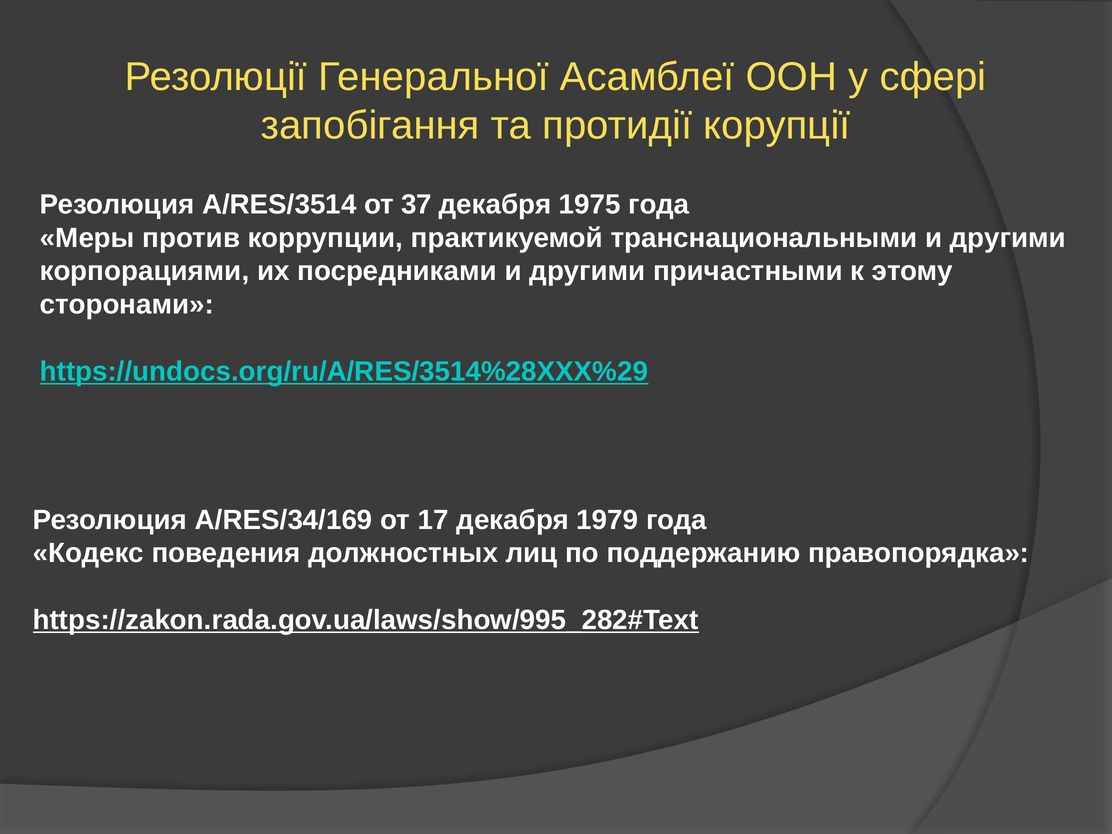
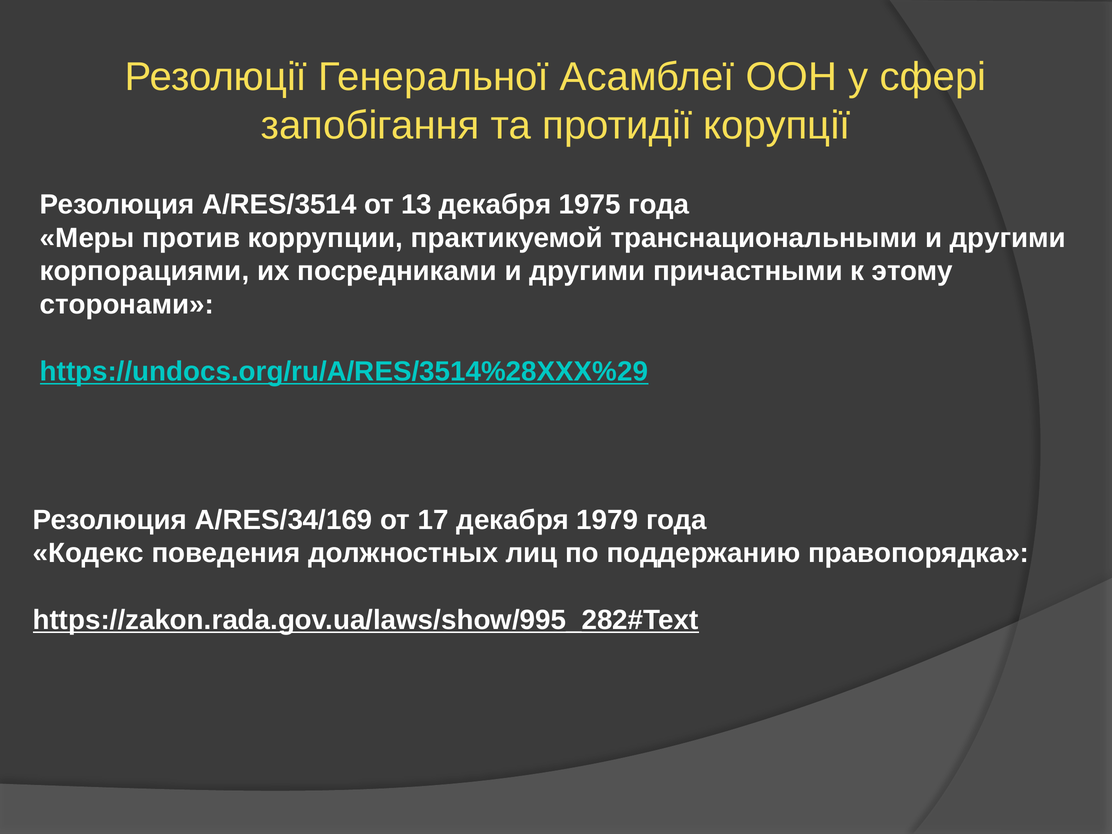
37: 37 -> 13 (417, 205)
